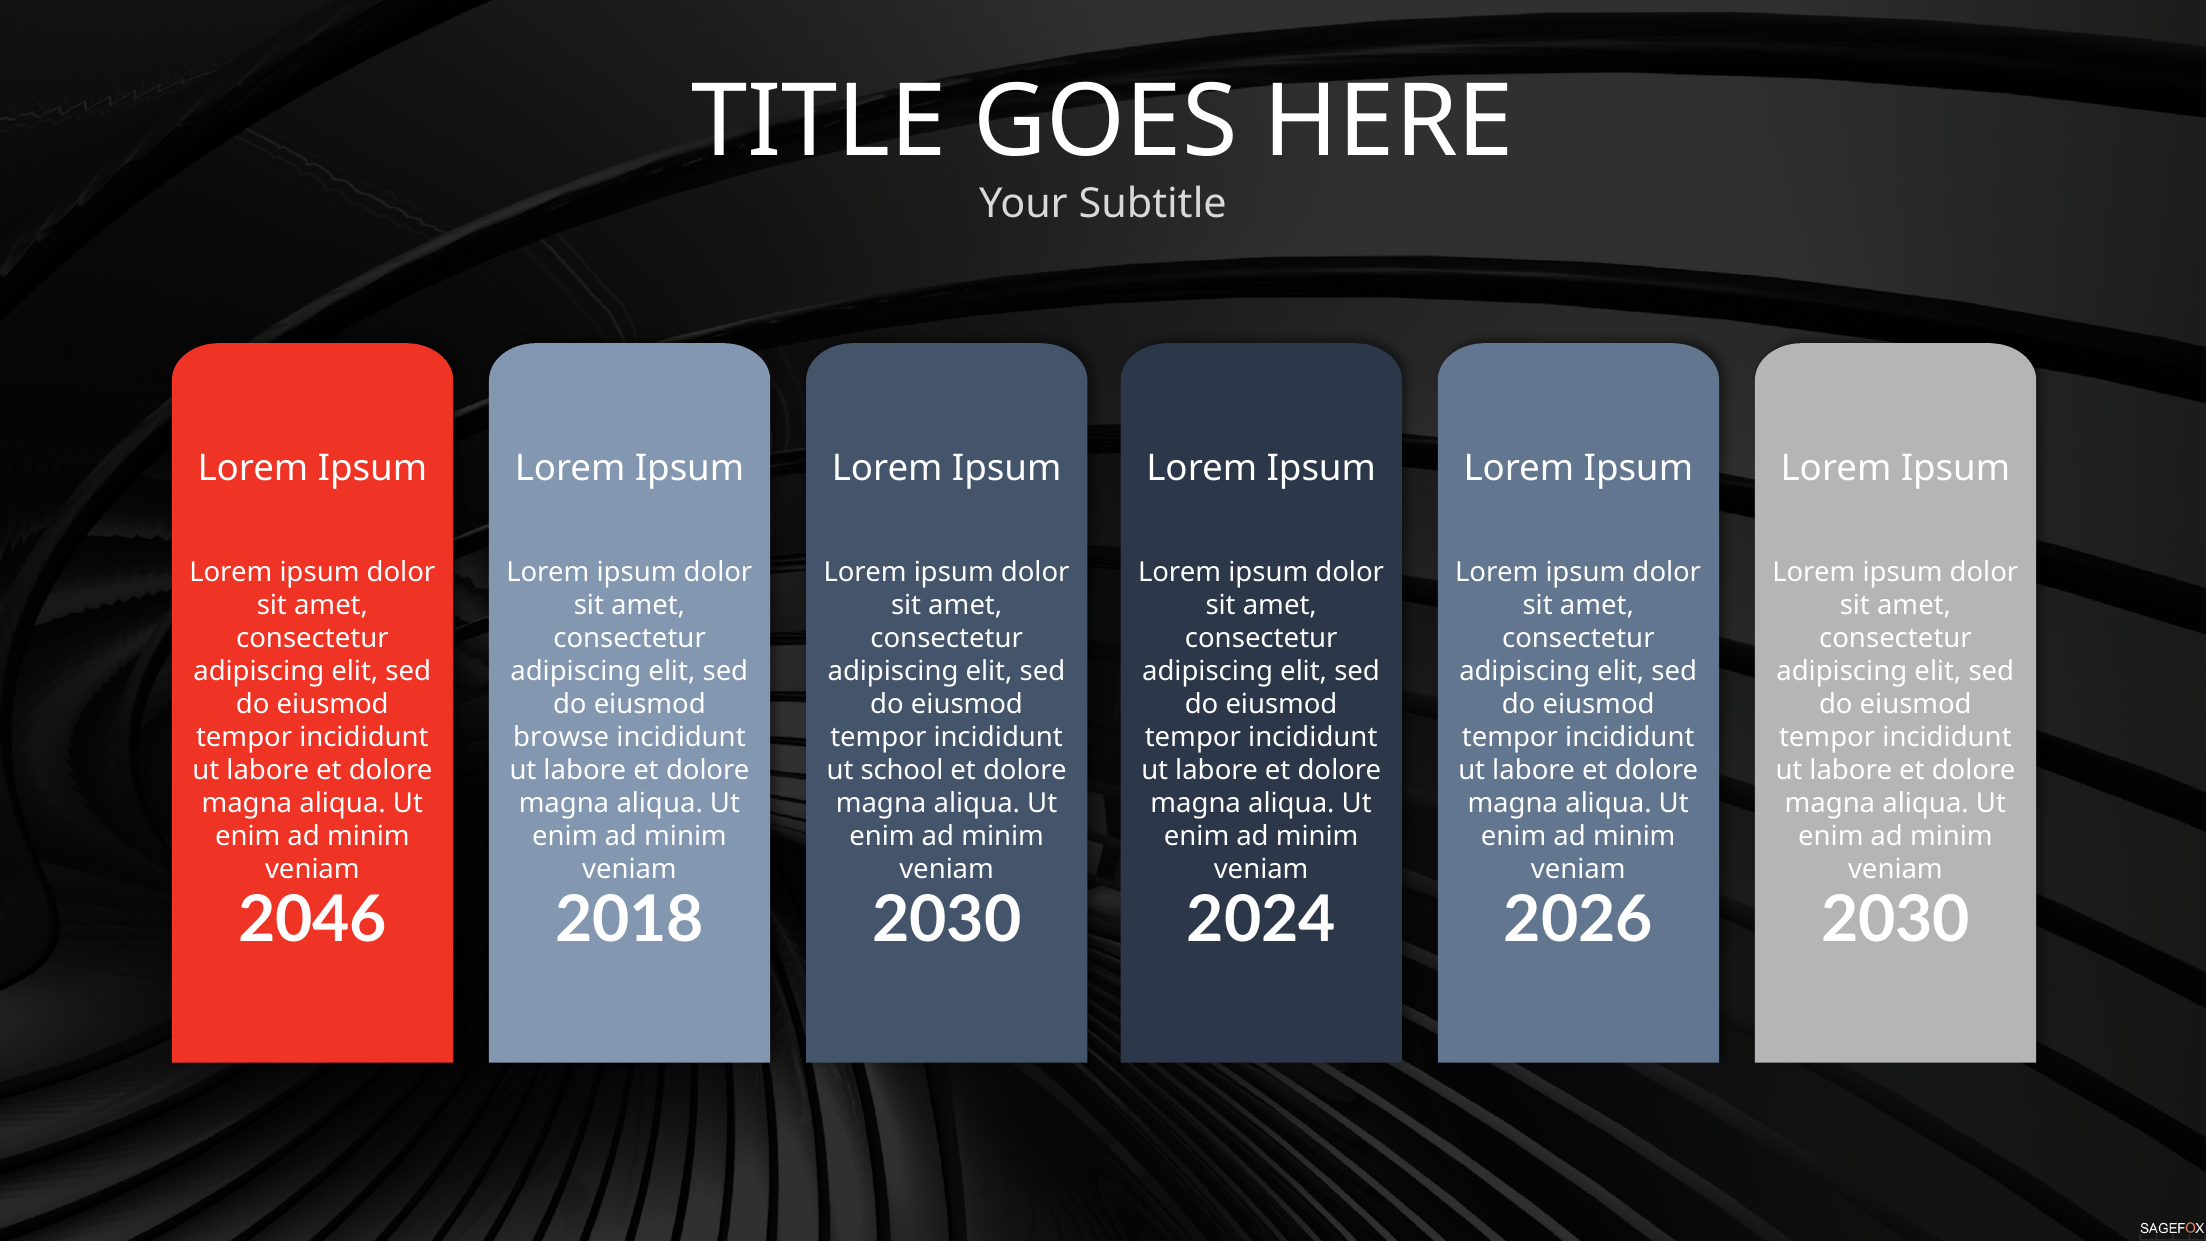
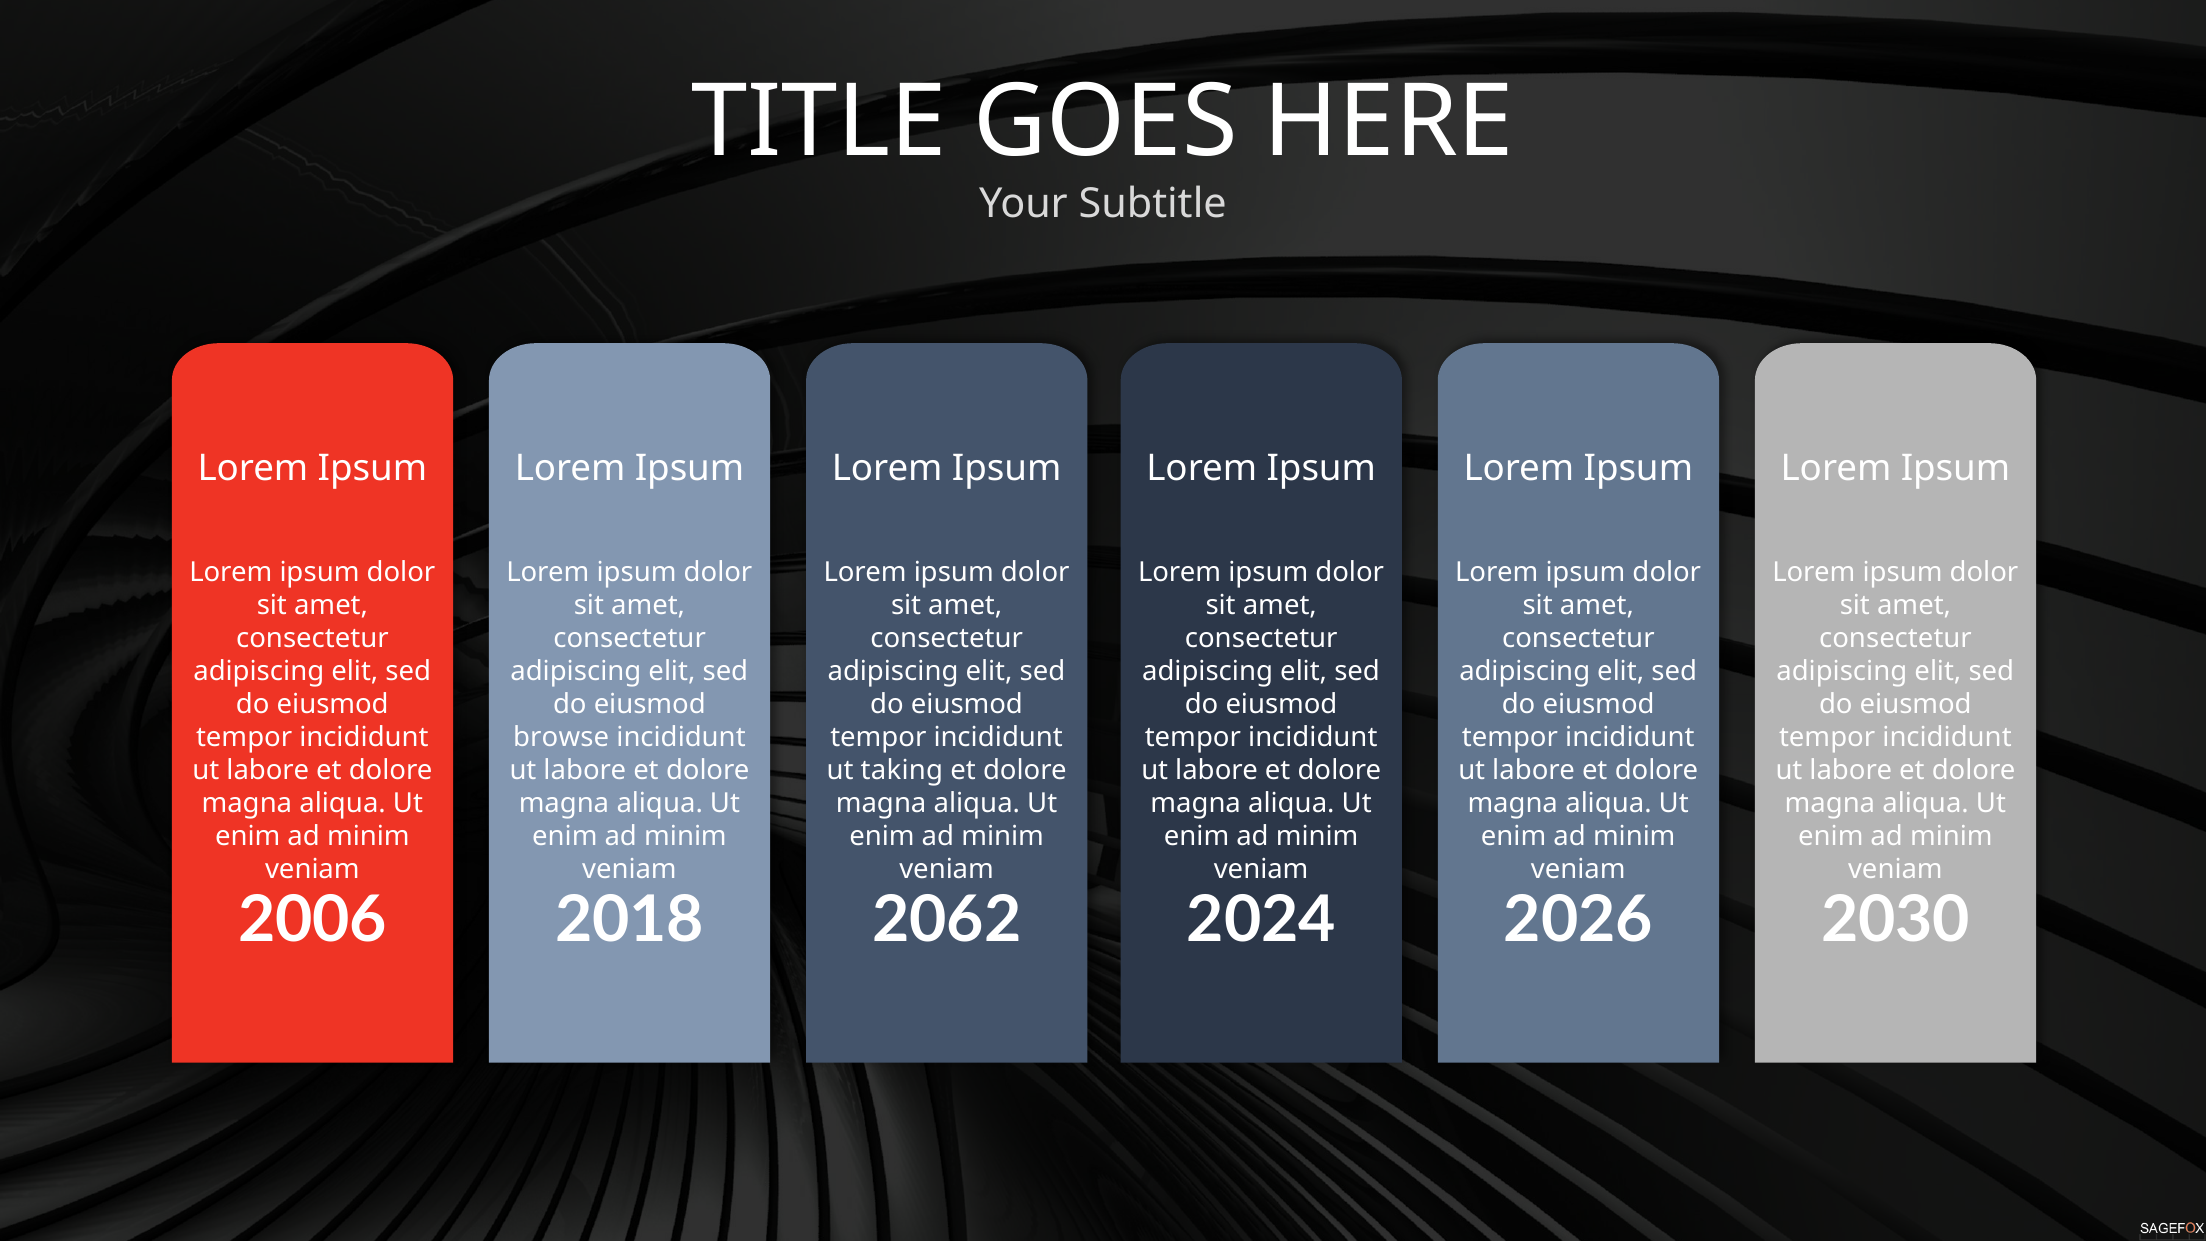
school: school -> taking (902, 770)
2046: 2046 -> 2006 (313, 920)
2030: 2030 -> 2062 (947, 920)
